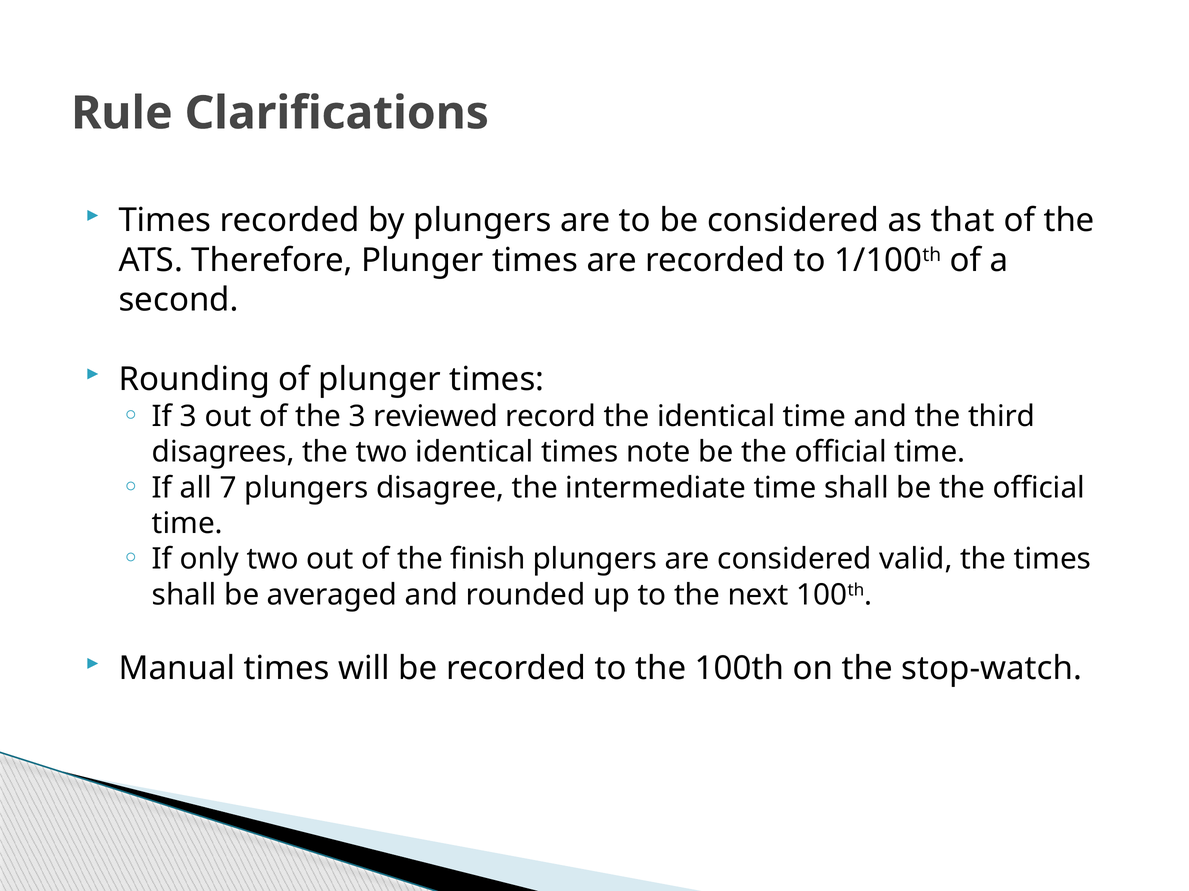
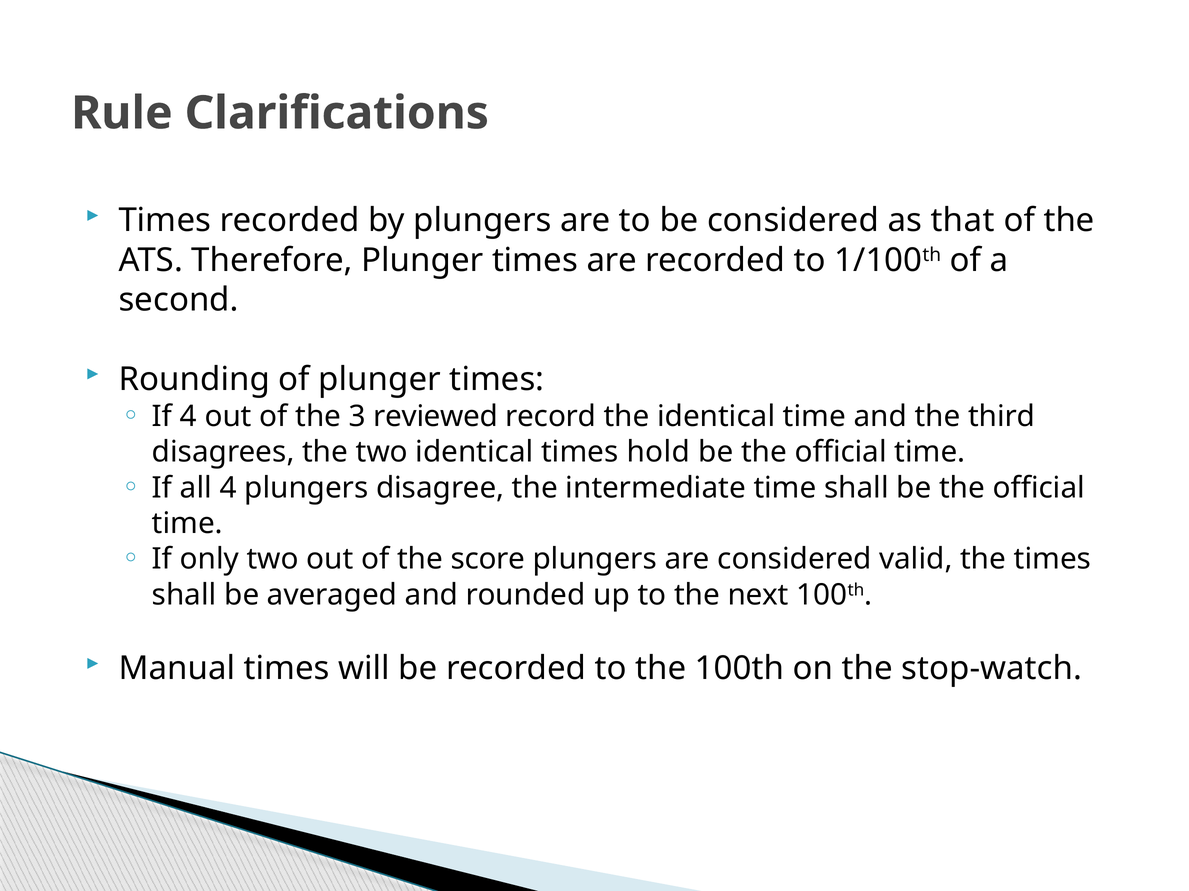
If 3: 3 -> 4 (188, 417)
note: note -> hold (658, 453)
all 7: 7 -> 4 (228, 488)
finish: finish -> score (488, 560)
